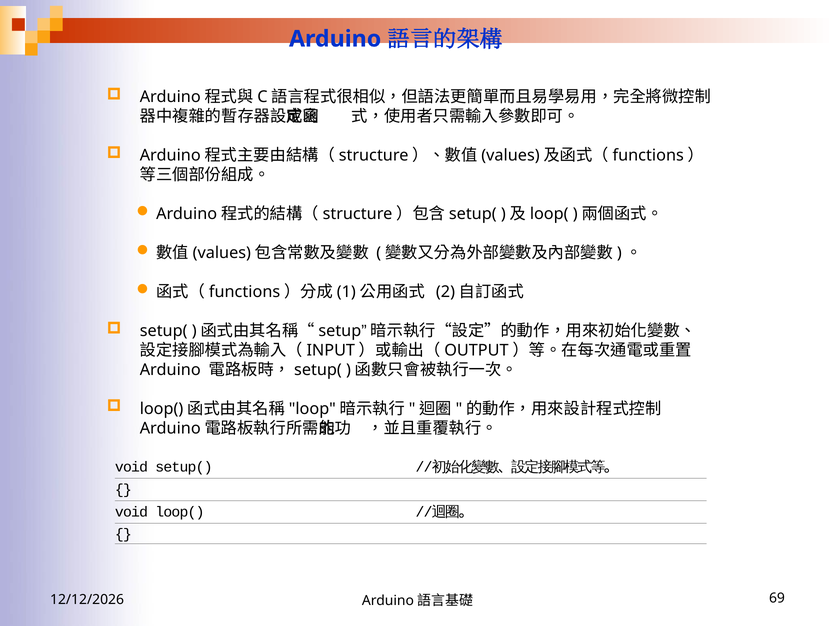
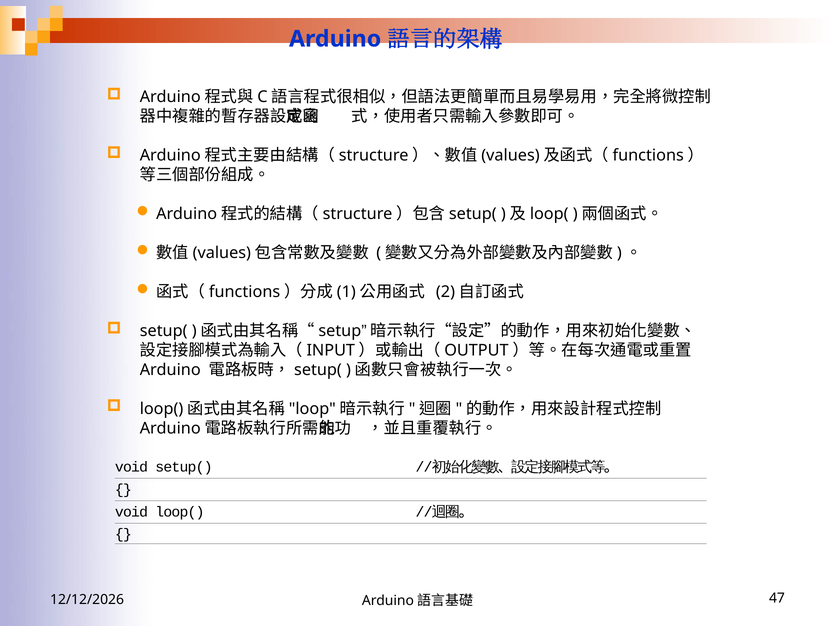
69: 69 -> 47 (777, 599)
